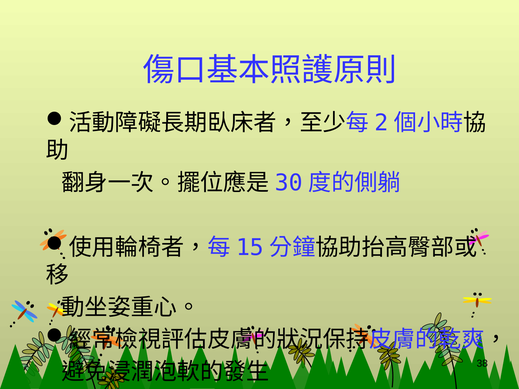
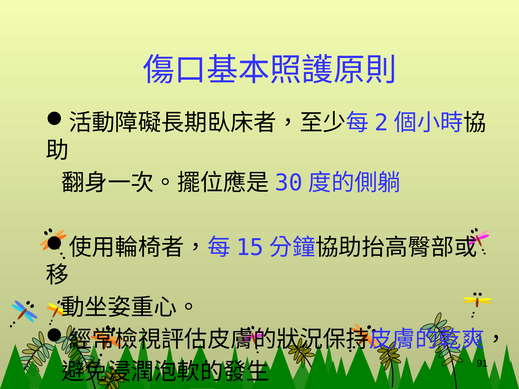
38: 38 -> 91 (482, 364)
